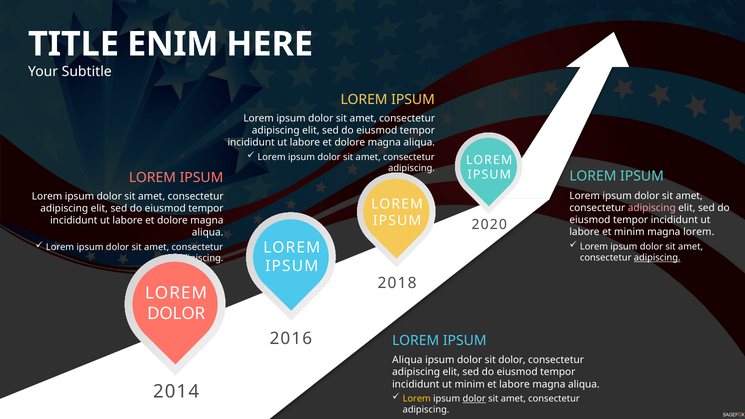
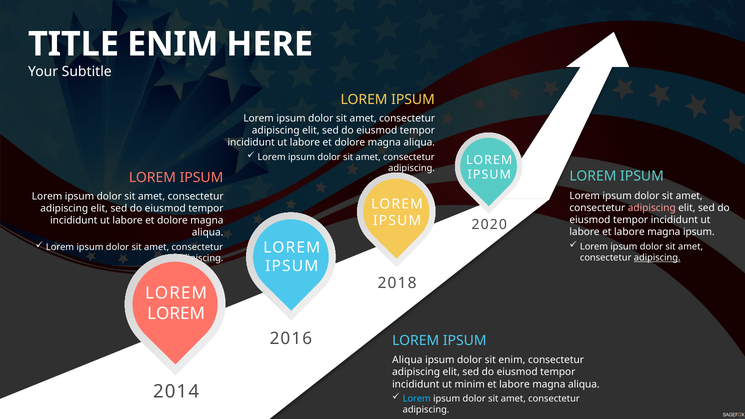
labore et minim: minim -> labore (629, 232)
magna lorem: lorem -> ipsum (699, 232)
DOLOR: DOLOR -> LOREM (176, 314)
sit dolor: dolor -> enim (512, 360)
Lorem colour: yellow -> light blue (417, 399)
dolor underline: present -> none (474, 399)
